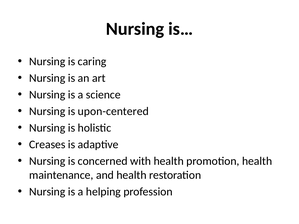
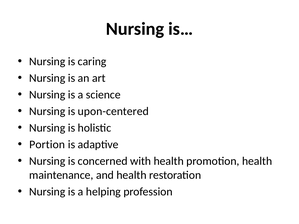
Creases: Creases -> Portion (47, 145)
